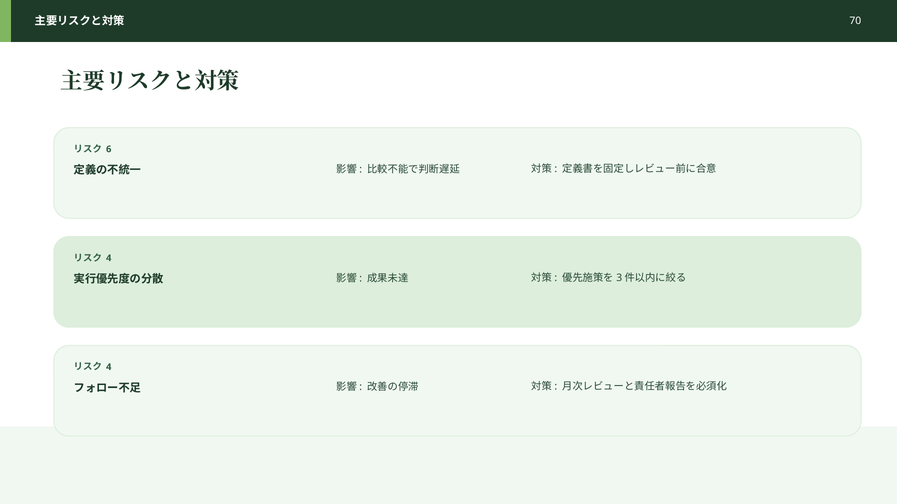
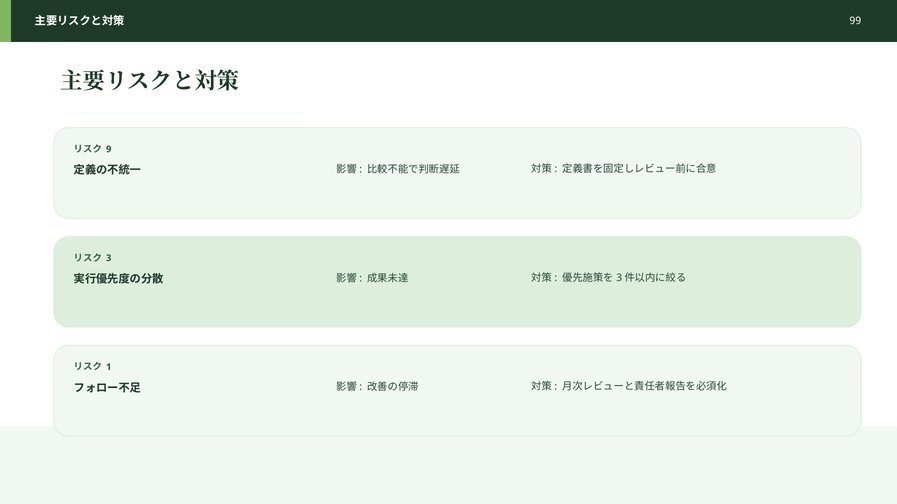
70: 70 -> 99 (855, 21)
6: 6 -> 9 (109, 149)
4: 4 -> 3 (109, 258)
4: 4 -> 1 (109, 367)
